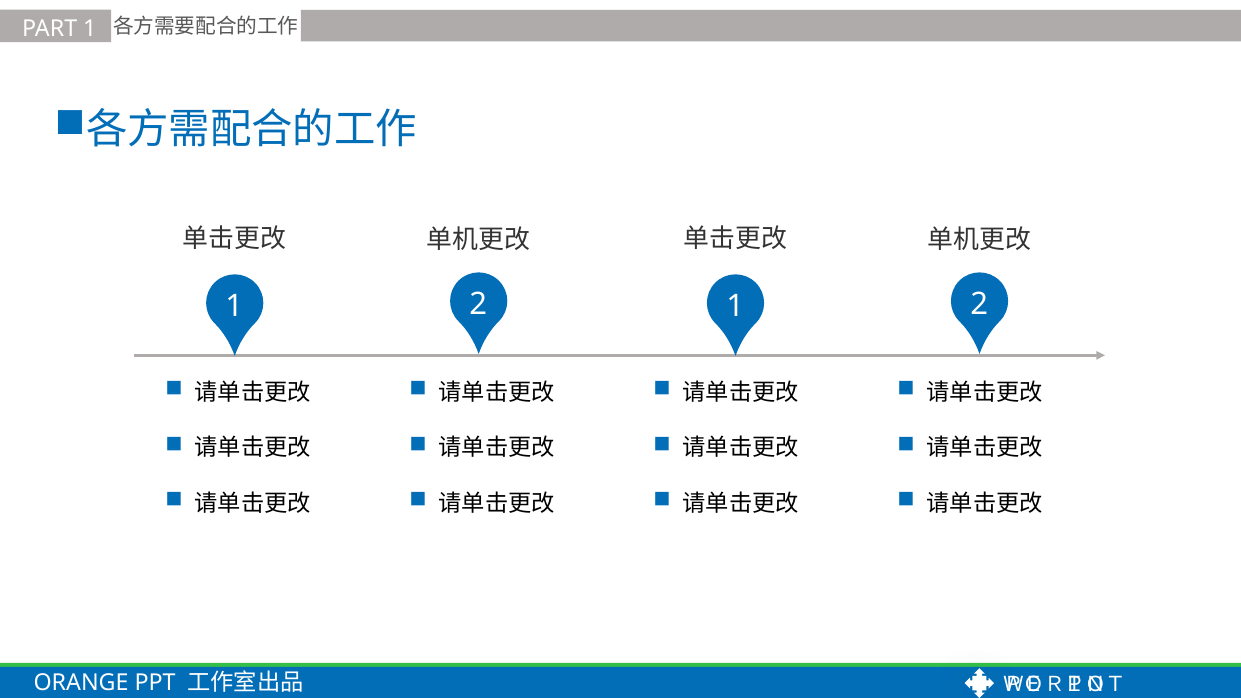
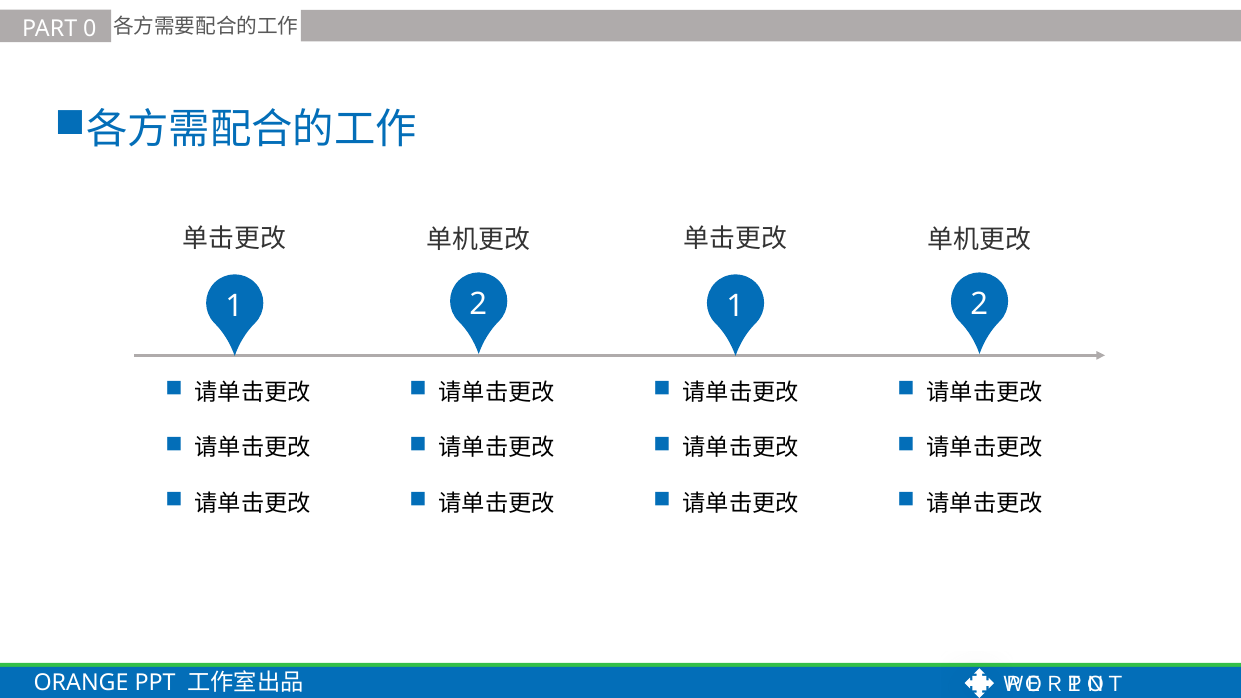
PART 1: 1 -> 0 (90, 29)
